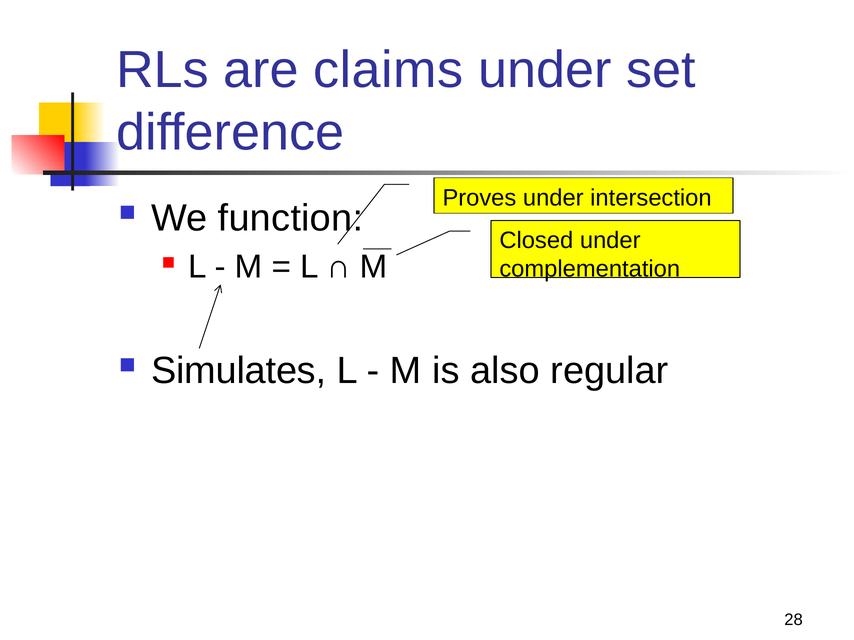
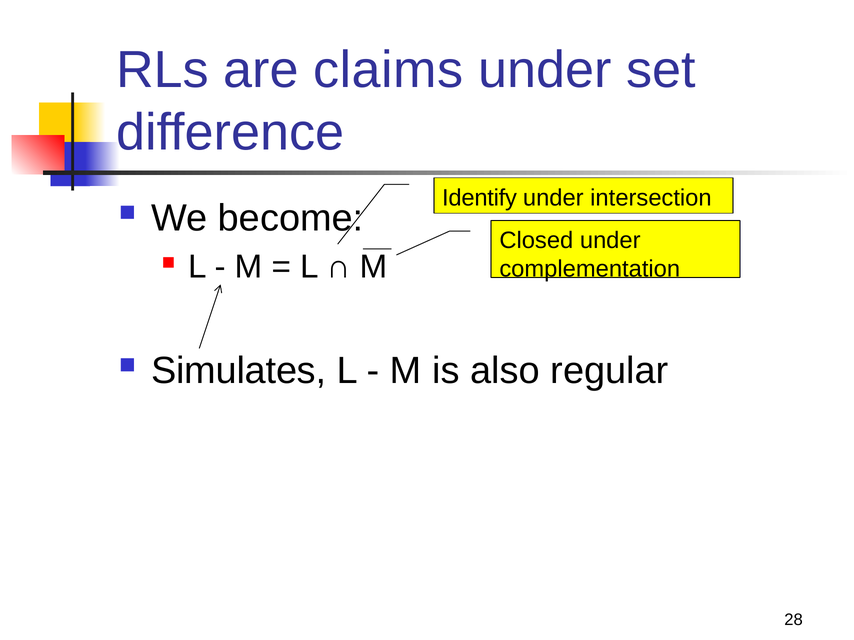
Proves: Proves -> Identify (480, 198)
function: function -> become (291, 218)
